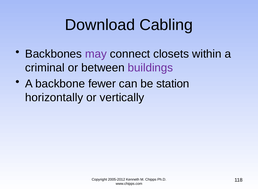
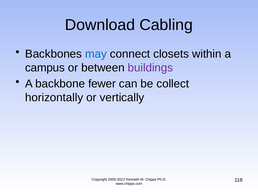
may colour: purple -> blue (96, 54)
criminal: criminal -> campus (45, 68)
station: station -> collect (173, 84)
